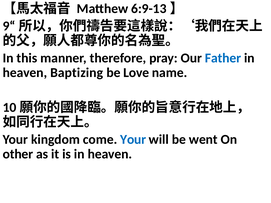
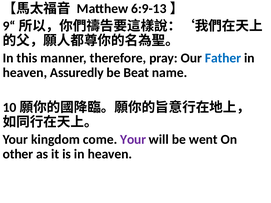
Baptizing: Baptizing -> Assuredly (77, 73)
Love: Love -> Beat (136, 73)
Your colour: blue -> purple (133, 140)
